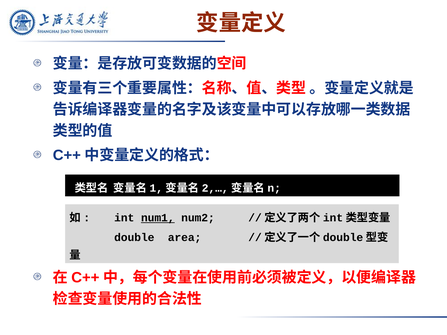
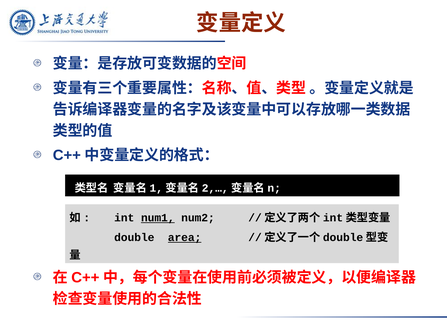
area underline: none -> present (185, 238)
